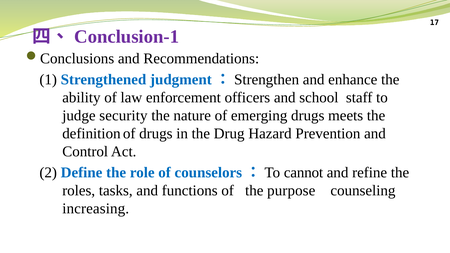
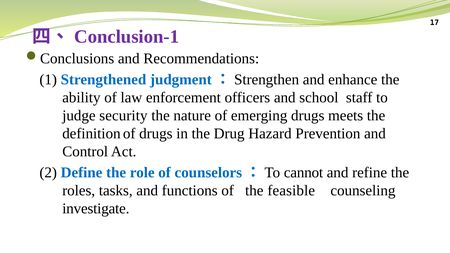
purpose: purpose -> feasible (291, 191)
increasing: increasing -> investigate (96, 209)
